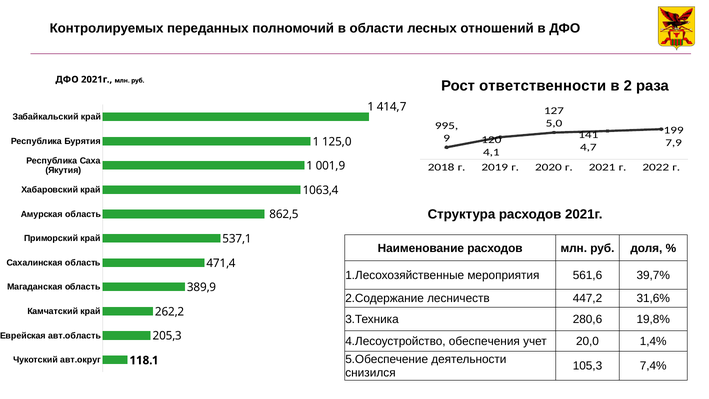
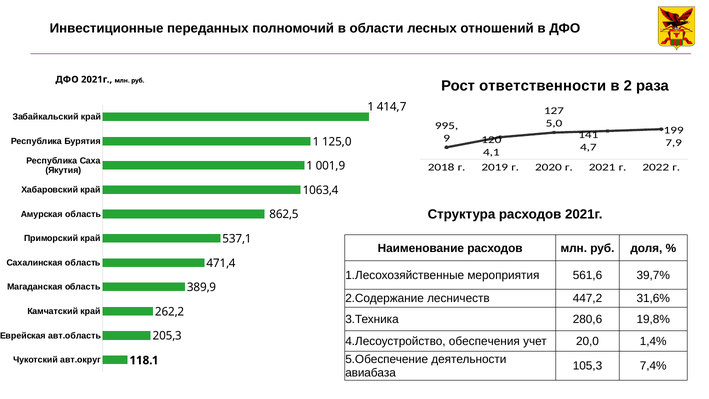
Контролируемых: Контролируемых -> Инвестиционные (107, 29)
снизился: снизился -> авиабаза (371, 372)
